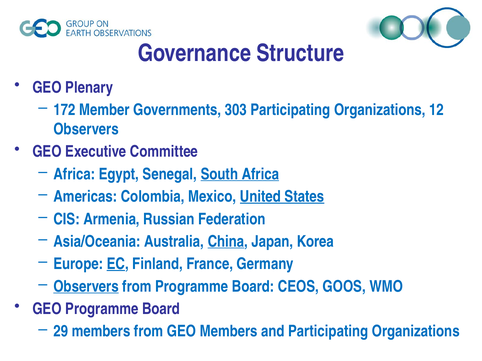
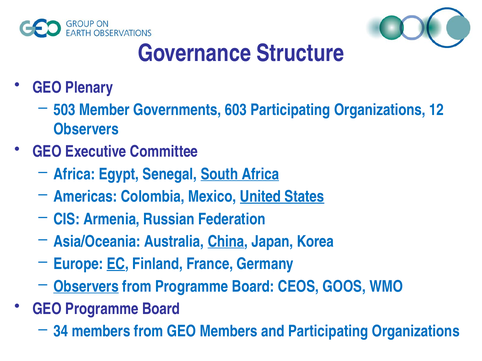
172: 172 -> 503 (64, 110)
303: 303 -> 603 (236, 110)
29: 29 -> 34 (61, 332)
